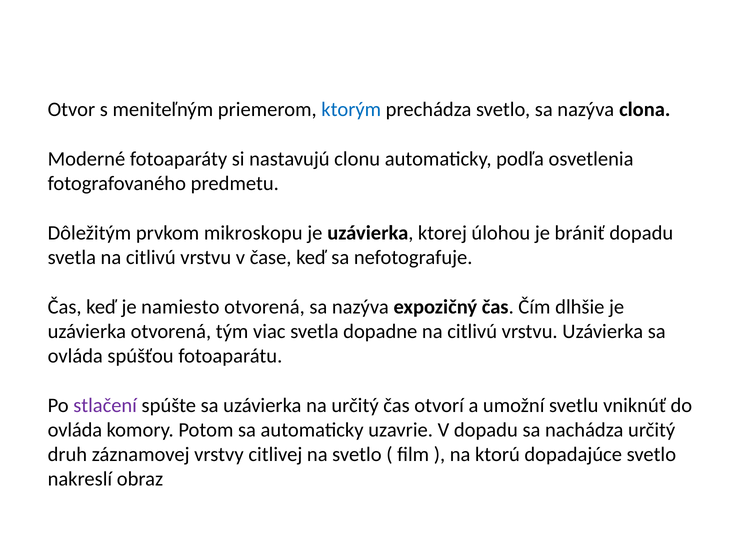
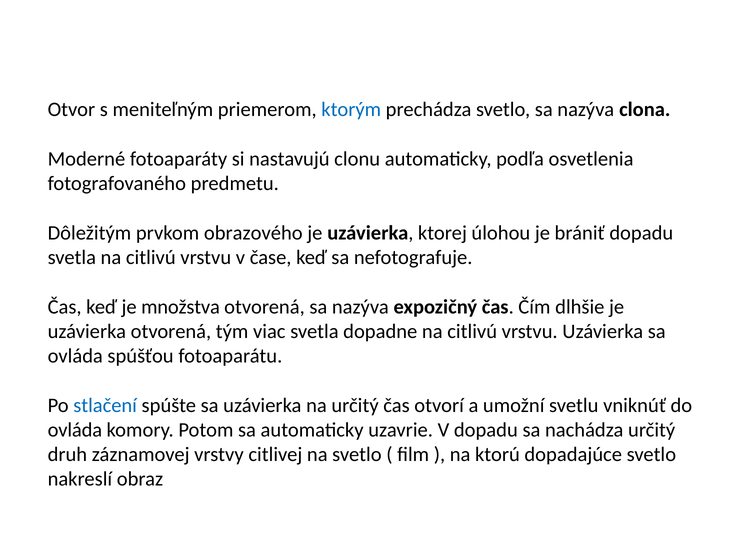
mikroskopu: mikroskopu -> obrazového (253, 233)
namiesto: namiesto -> množstva (181, 307)
stlačení colour: purple -> blue (105, 405)
